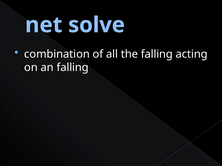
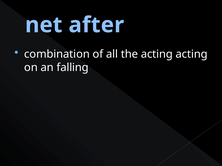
solve: solve -> after (96, 25)
the falling: falling -> acting (157, 54)
